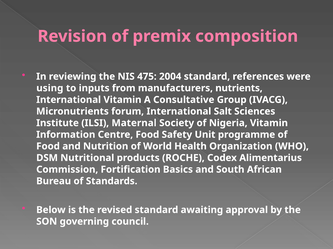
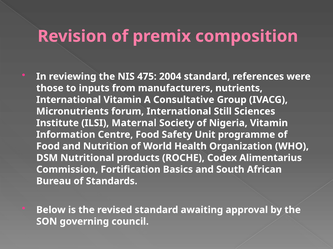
using: using -> those (50, 88)
Salt: Salt -> Still (223, 112)
